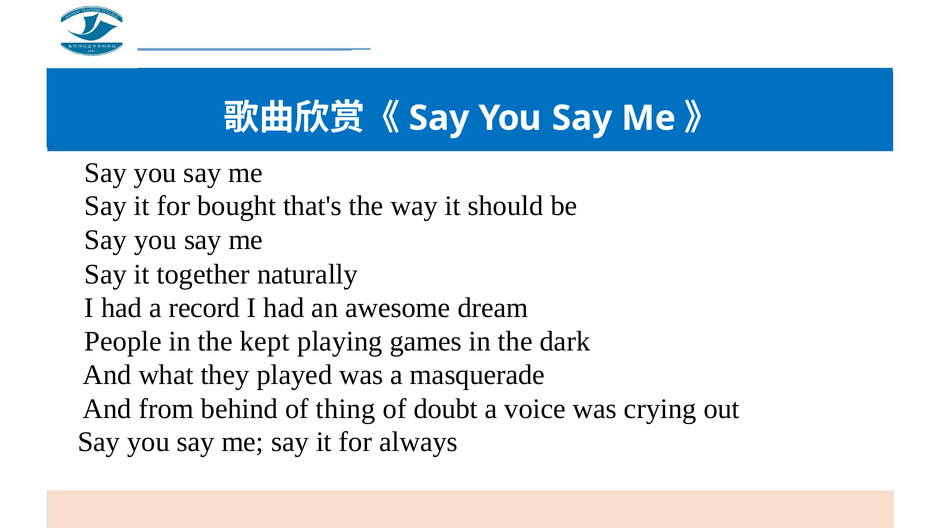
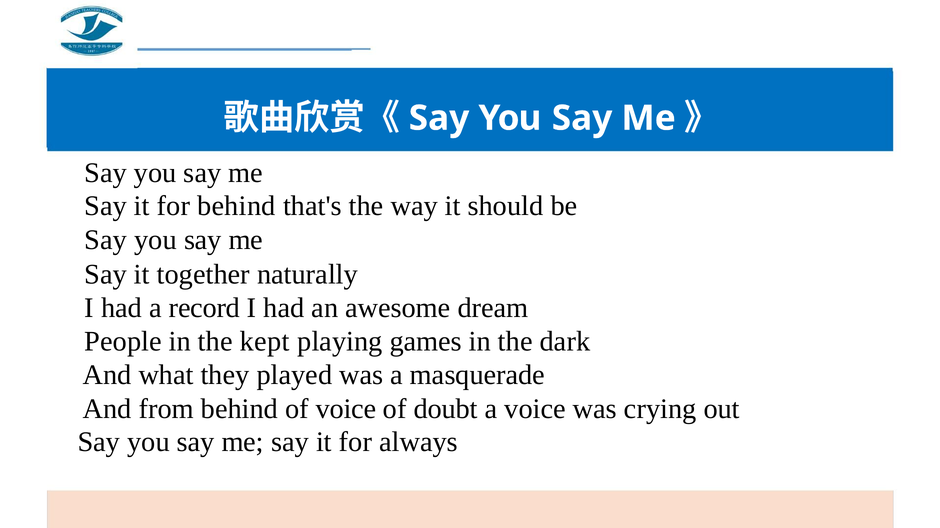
for bought: bought -> behind (236, 206)
of thing: thing -> voice (346, 409)
